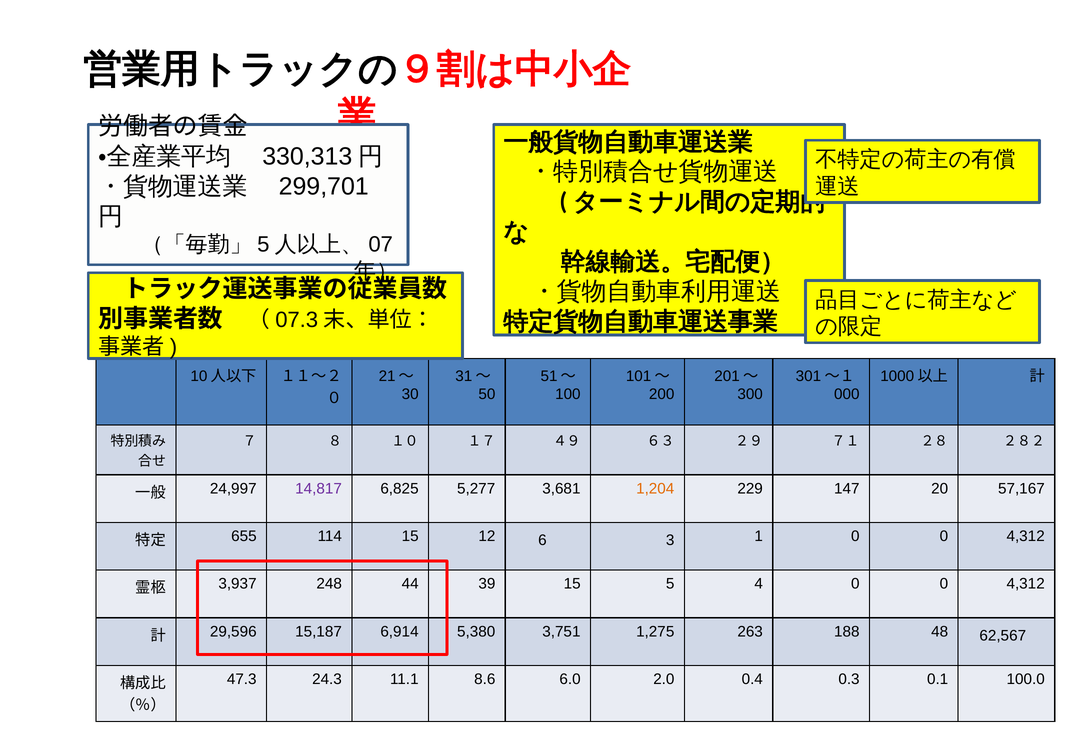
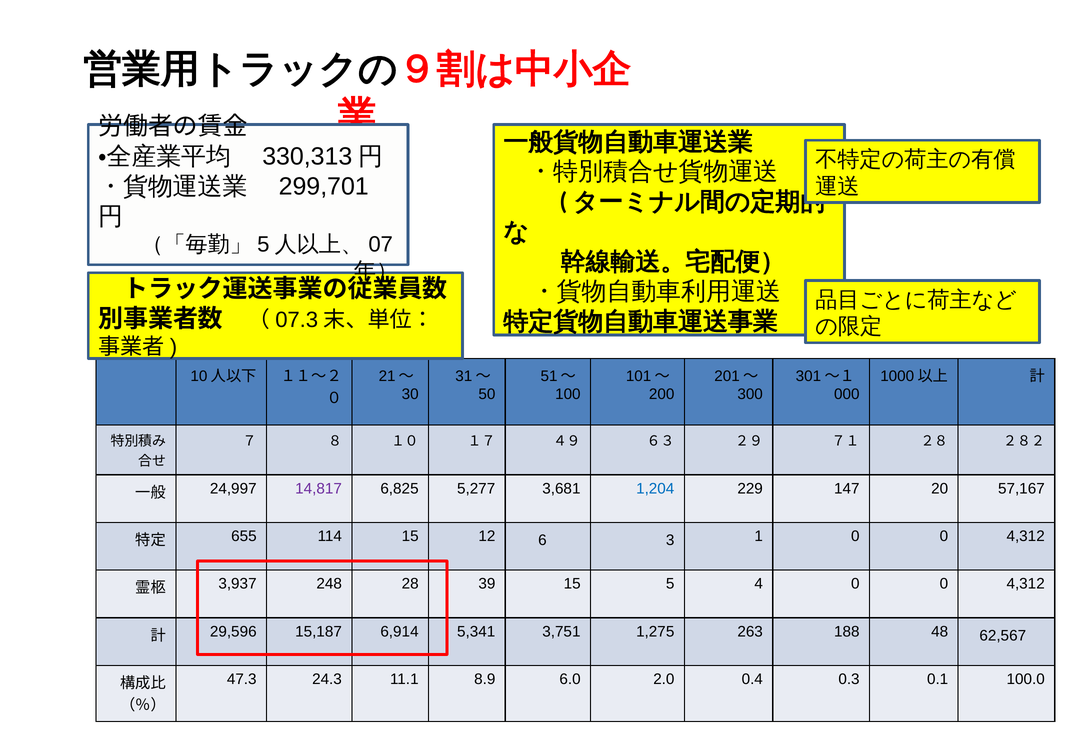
1,204 colour: orange -> blue (655, 489)
44: 44 -> 28 (410, 584)
5,380: 5,380 -> 5,341 (476, 632)
8.6: 8.6 -> 8.9 (485, 680)
